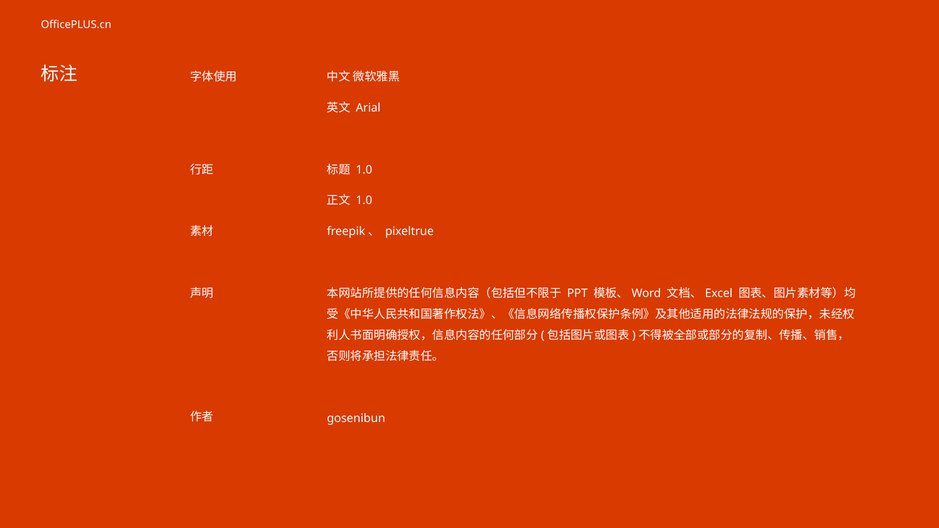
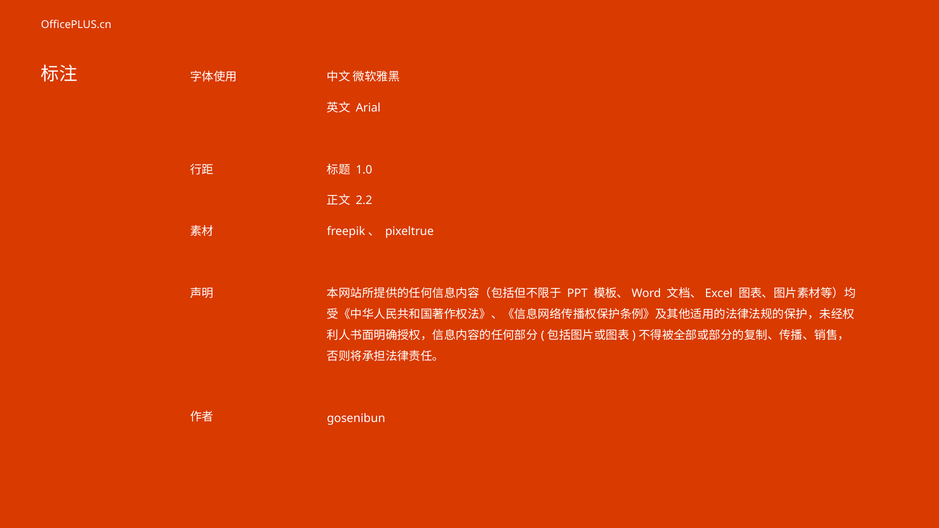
1.0: 1.0 -> 2.2 (364, 201)
